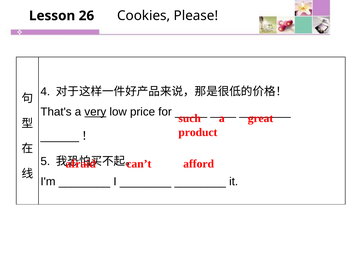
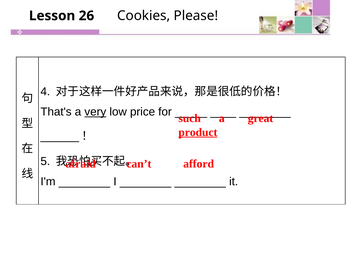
product underline: none -> present (198, 132)
